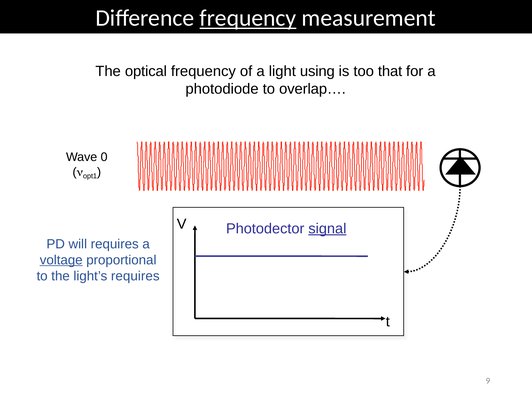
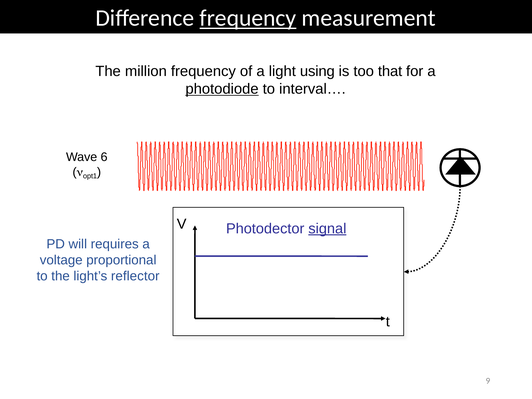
optical: optical -> million (146, 71)
photodiode underline: none -> present (222, 89)
overlap…: overlap… -> interval… (312, 89)
0: 0 -> 6 (104, 157)
voltage underline: present -> none (61, 260)
light’s requires: requires -> reflector (135, 276)
